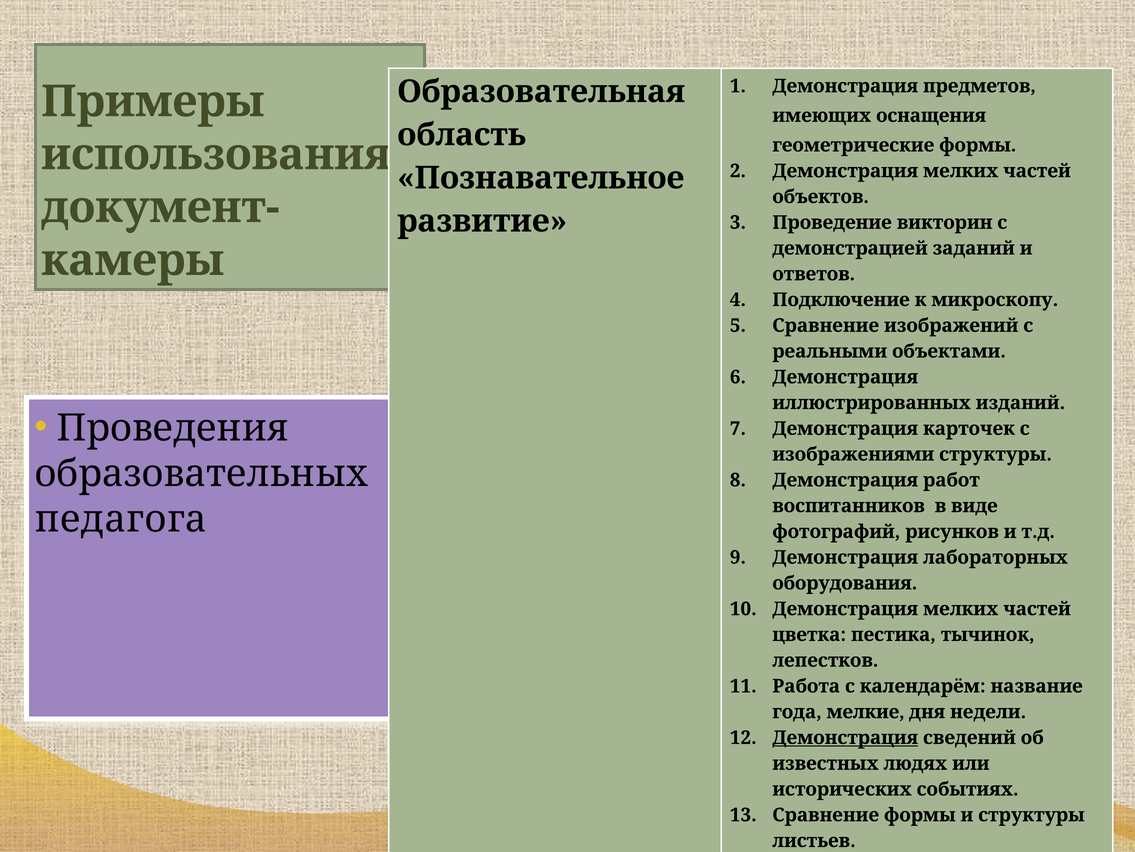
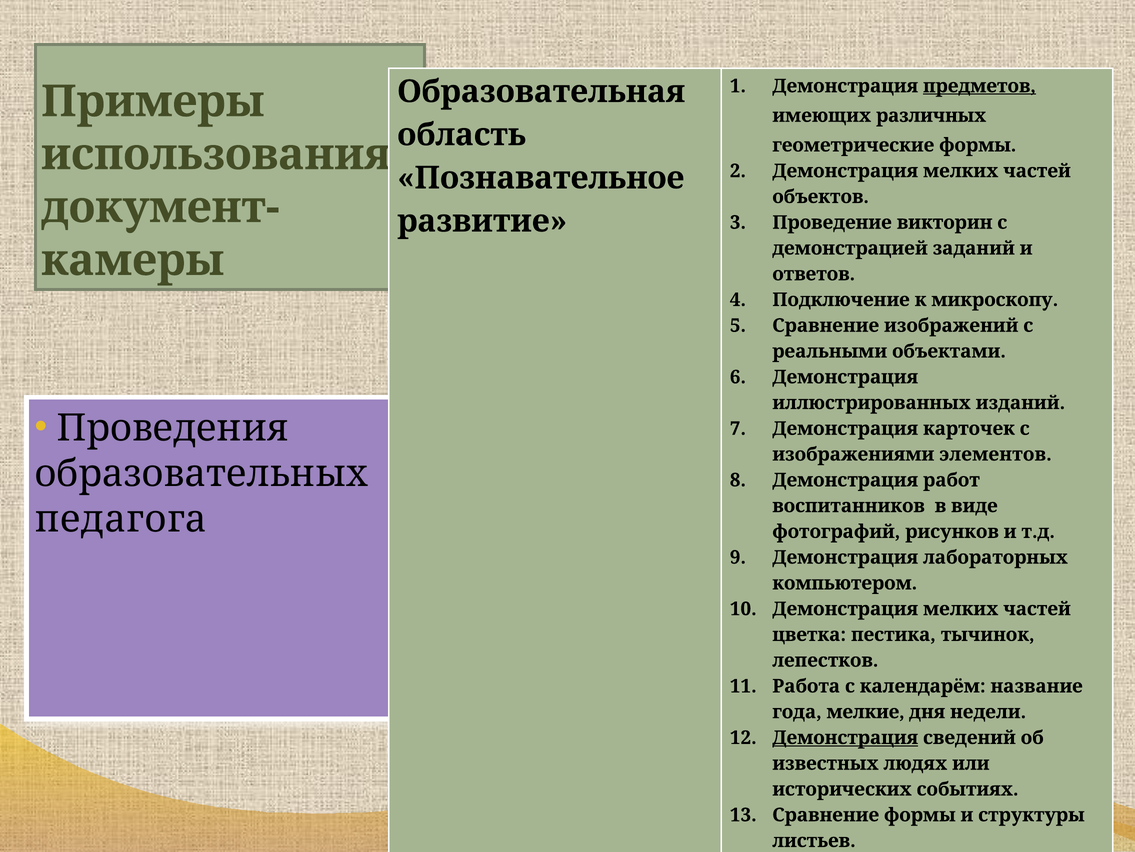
предметов underline: none -> present (980, 86)
оснащения: оснащения -> различных (931, 116)
изображениями структуры: структуры -> элементов (995, 454)
оборудования: оборудования -> компьютером (845, 583)
